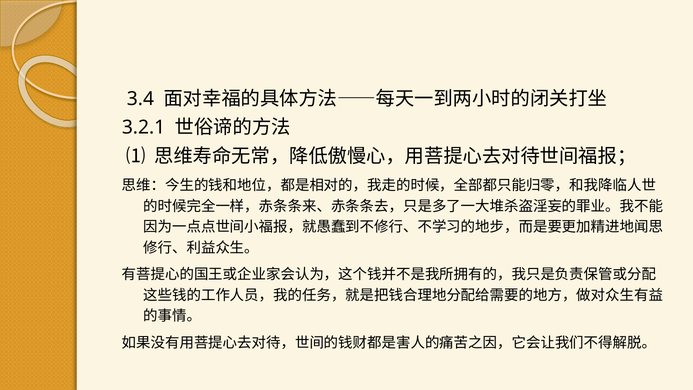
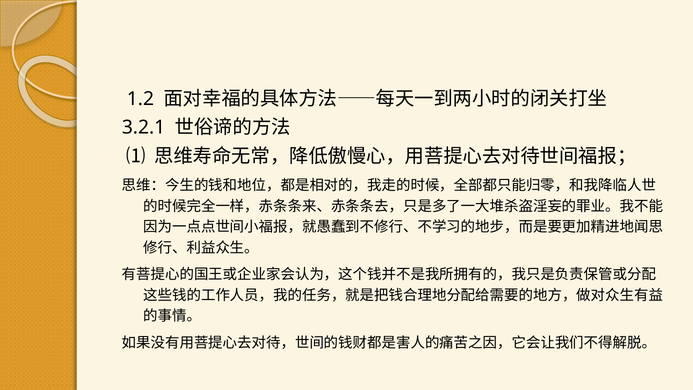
3.4: 3.4 -> 1.2 (140, 99)
